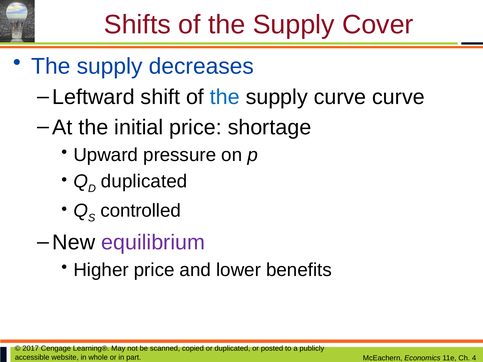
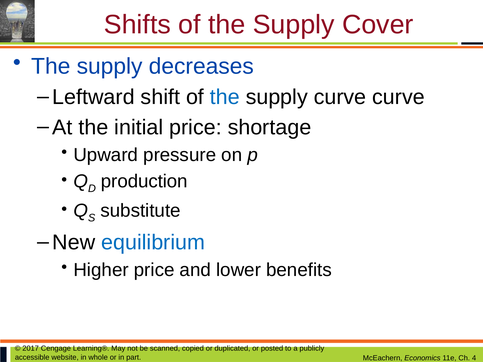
duplicated: duplicated -> production (144, 181)
controlled: controlled -> substitute (141, 211)
equilibrium colour: purple -> blue (153, 243)
